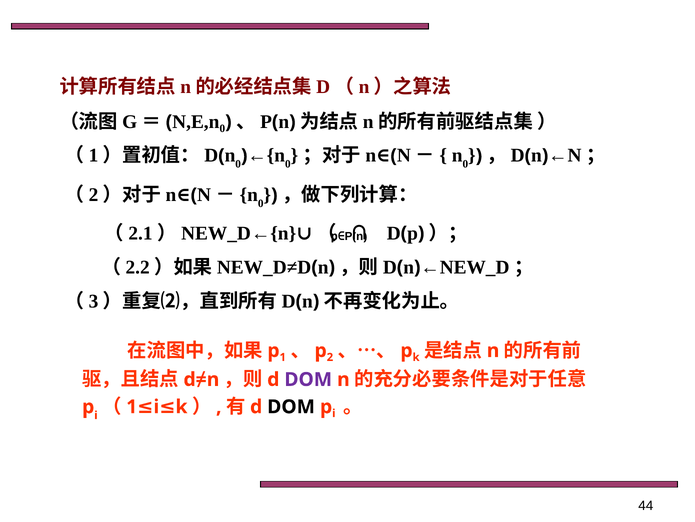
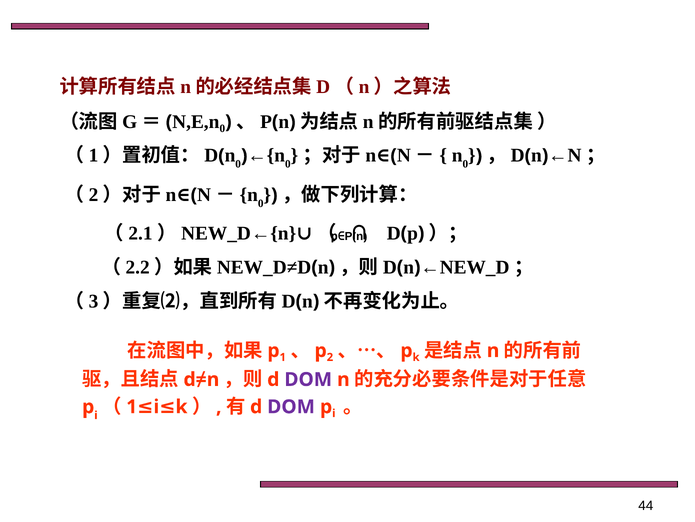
DOM colour: black -> purple (291, 406)
